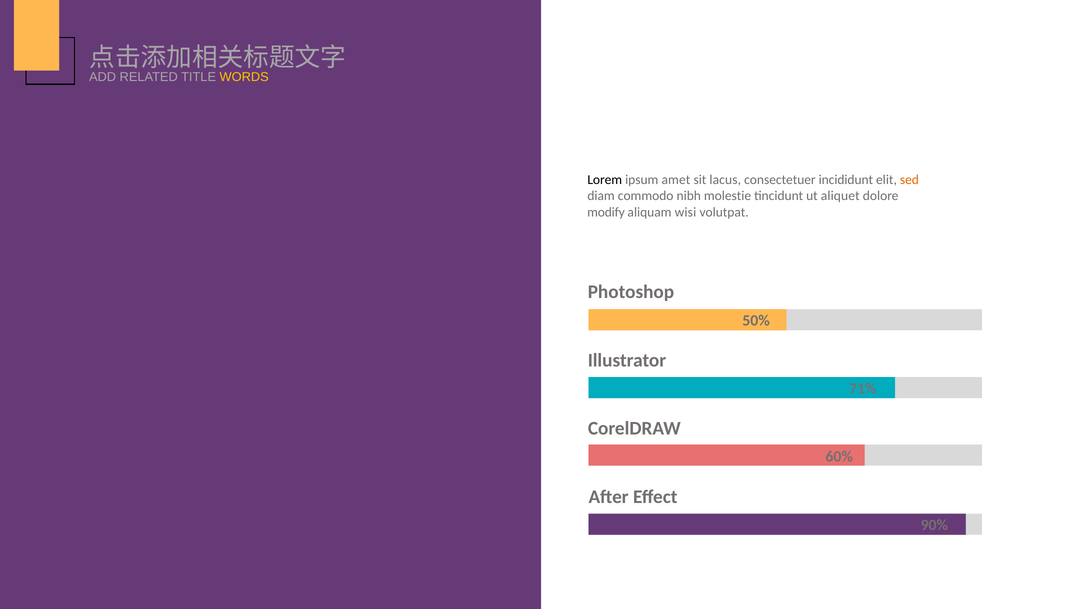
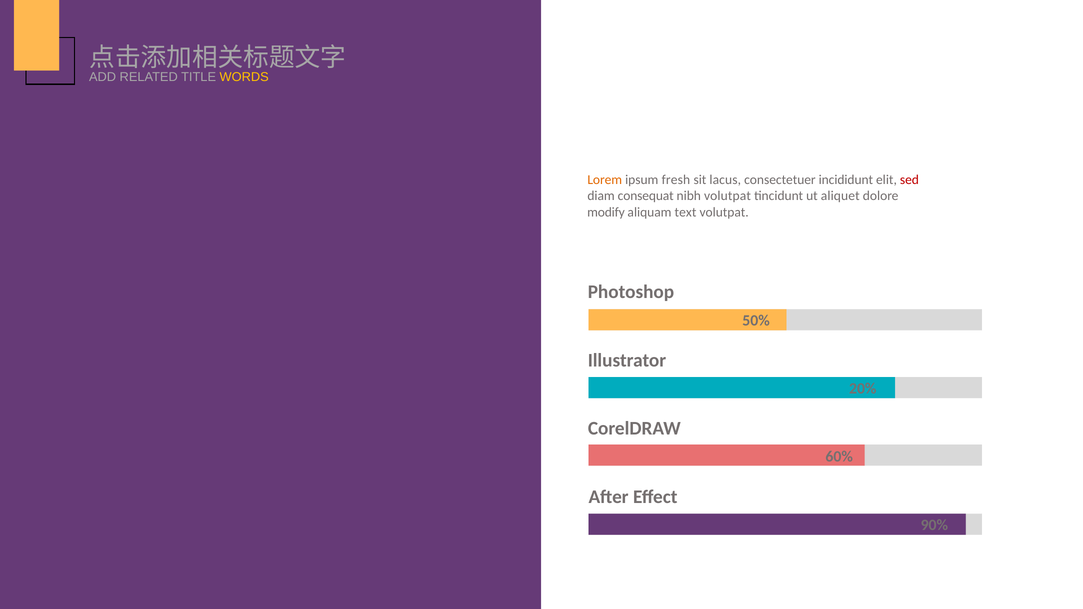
Lorem colour: black -> orange (605, 180)
amet: amet -> fresh (676, 180)
sed colour: orange -> red (909, 180)
commodo: commodo -> consequat (646, 196)
nibh molestie: molestie -> volutpat (727, 196)
wisi: wisi -> text (685, 212)
71%: 71% -> 20% (863, 388)
